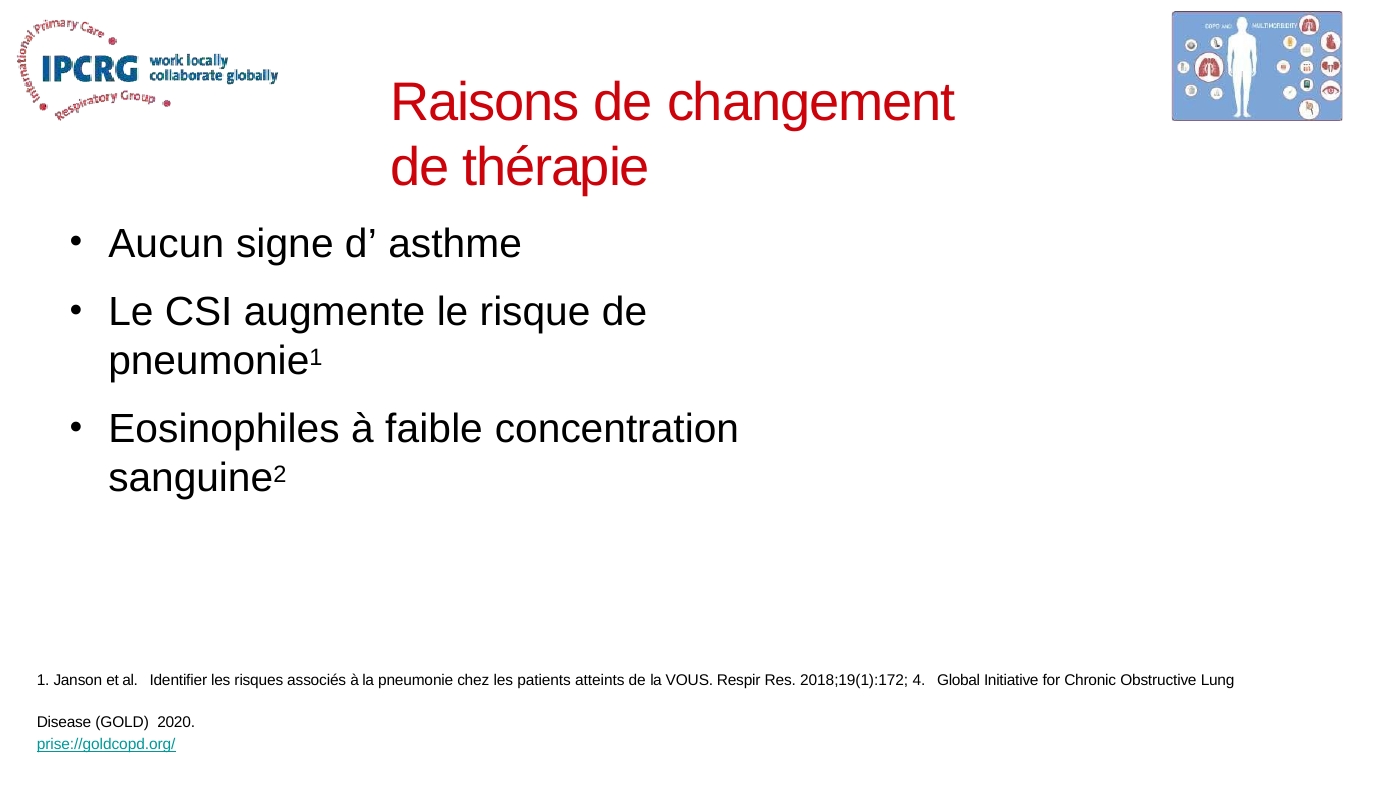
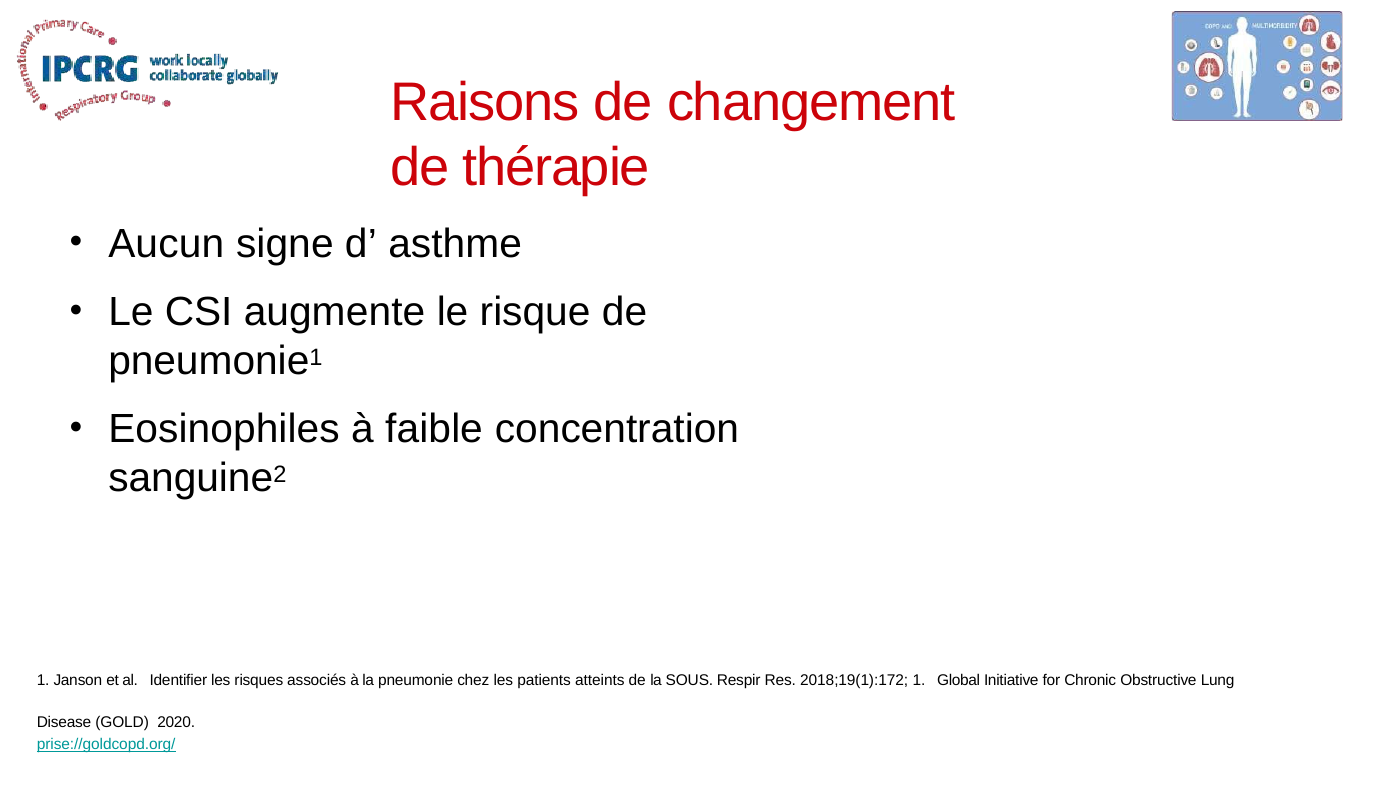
VOUS: VOUS -> SOUS (689, 680)
2018;19(1):172 4: 4 -> 1 (919, 680)
